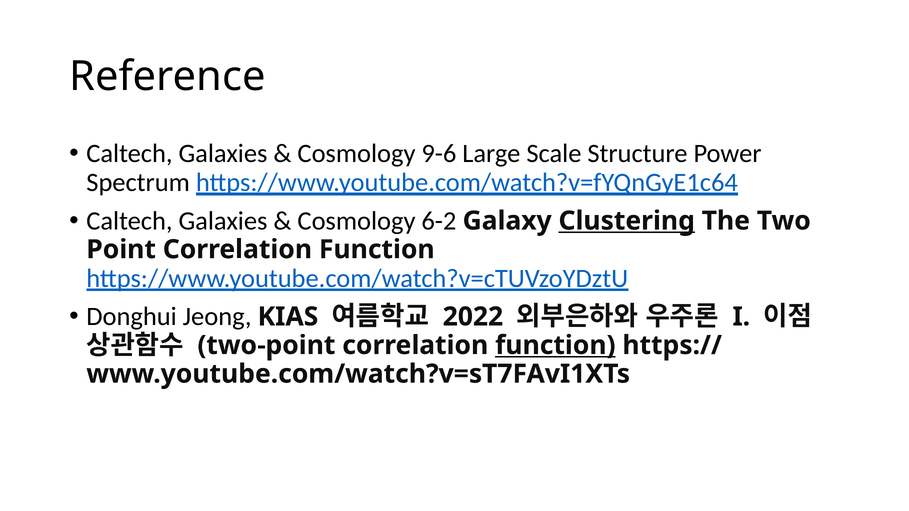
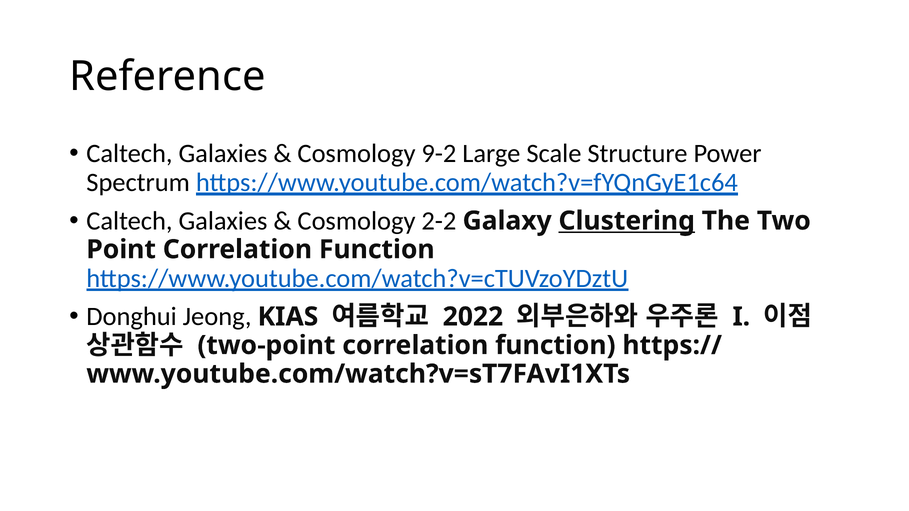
9-6: 9-6 -> 9-2 (439, 154)
6-2: 6-2 -> 2-2 (439, 221)
function underline: present -> none (555, 345)
